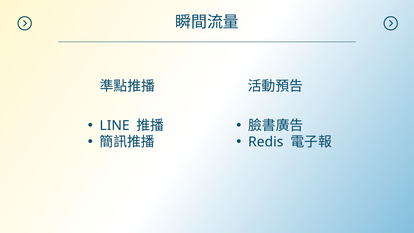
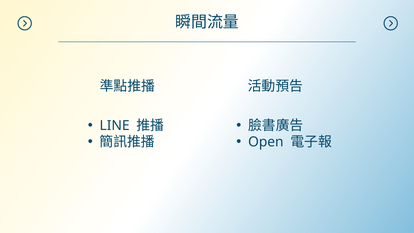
Redis: Redis -> Open (266, 142)
